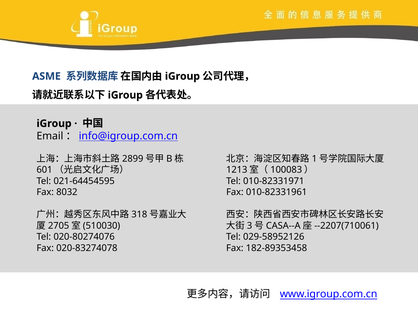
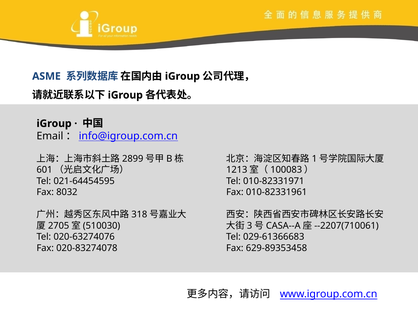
020-80274076: 020-80274076 -> 020-63274076 (84, 236)
029-58952126: 029-58952126 -> 029-61366683 (274, 236)
182-89353458: 182-89353458 -> 629-89353458 (277, 248)
